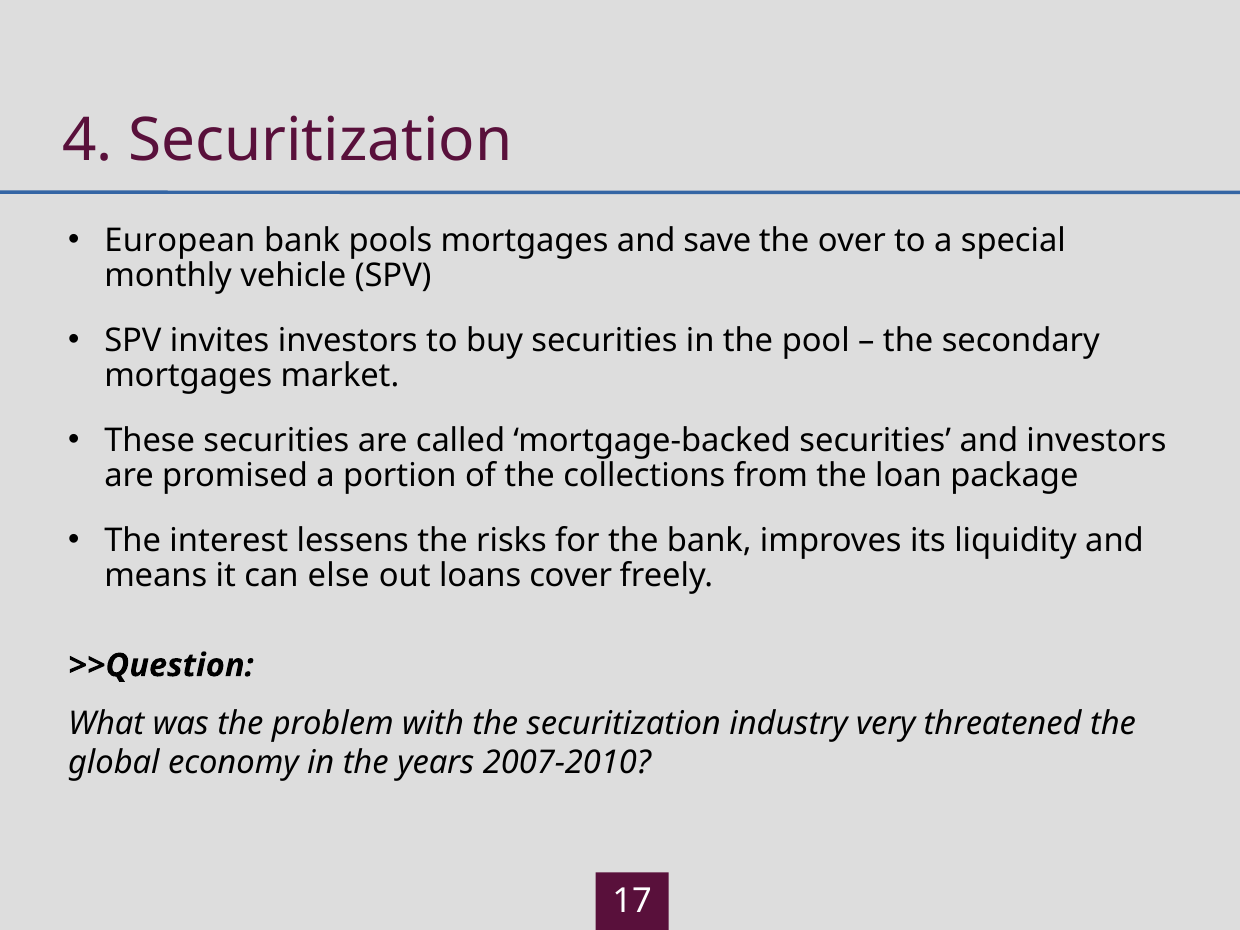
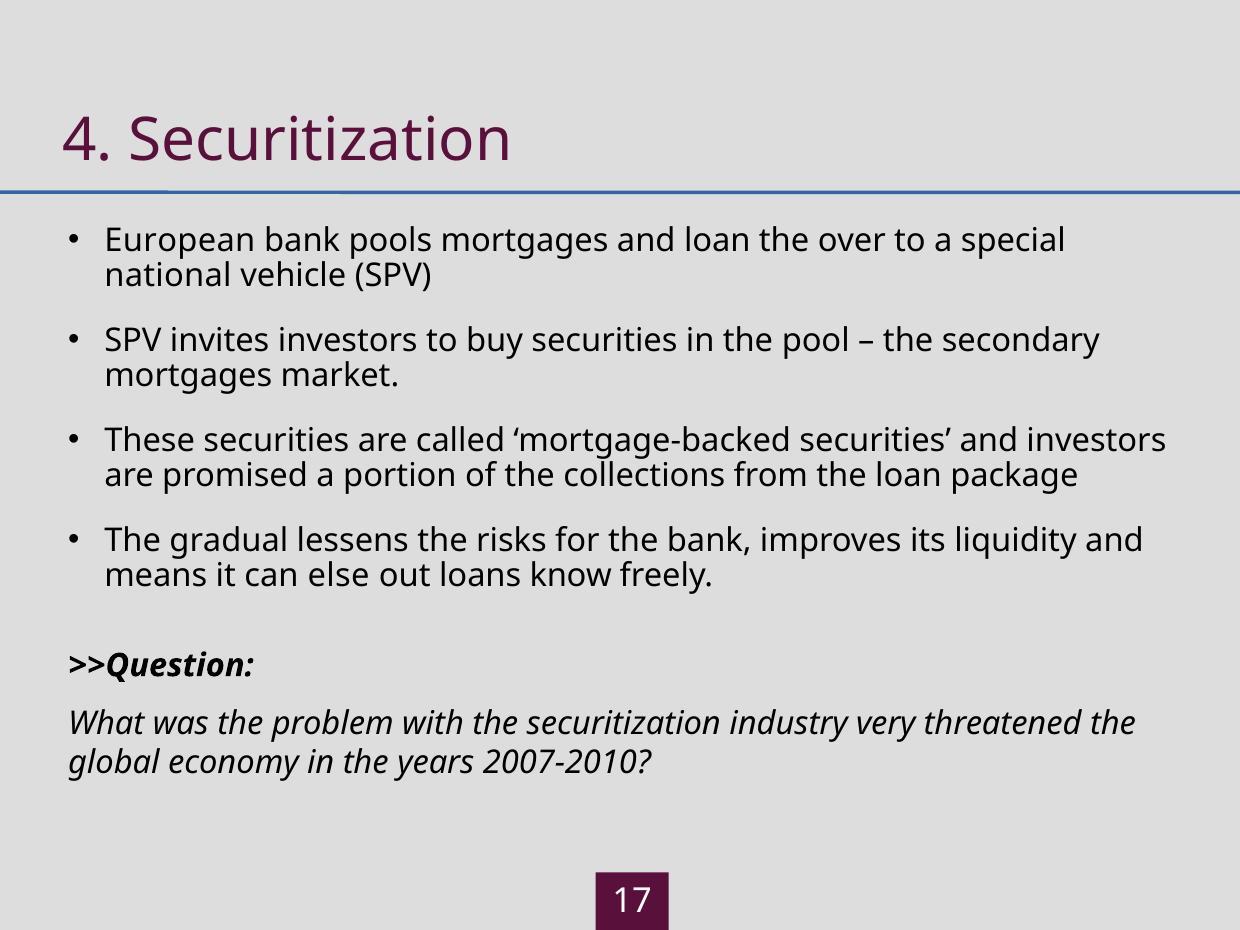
and save: save -> loan (717, 241)
monthly: monthly -> national (168, 276)
interest: interest -> gradual (229, 540)
cover: cover -> know (571, 576)
